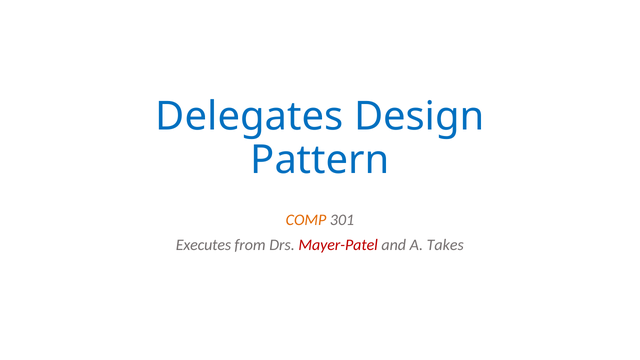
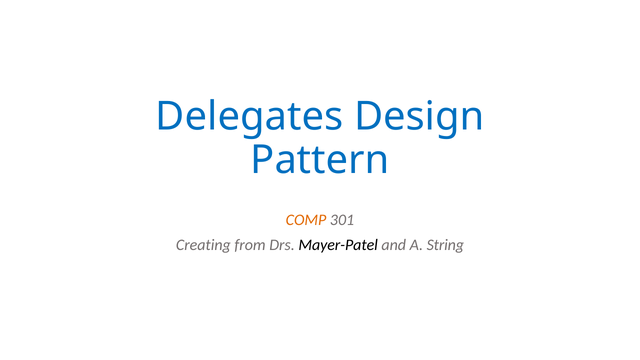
Executes: Executes -> Creating (203, 245)
Mayer-Patel colour: red -> black (338, 245)
Takes: Takes -> String (445, 245)
